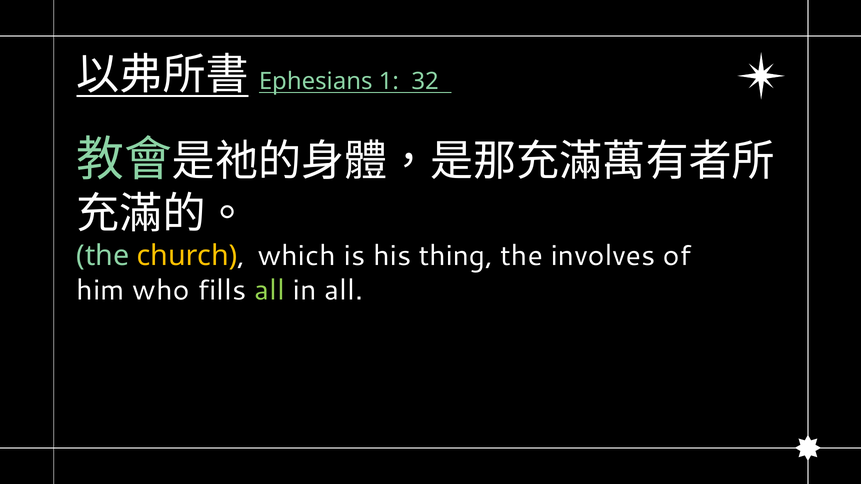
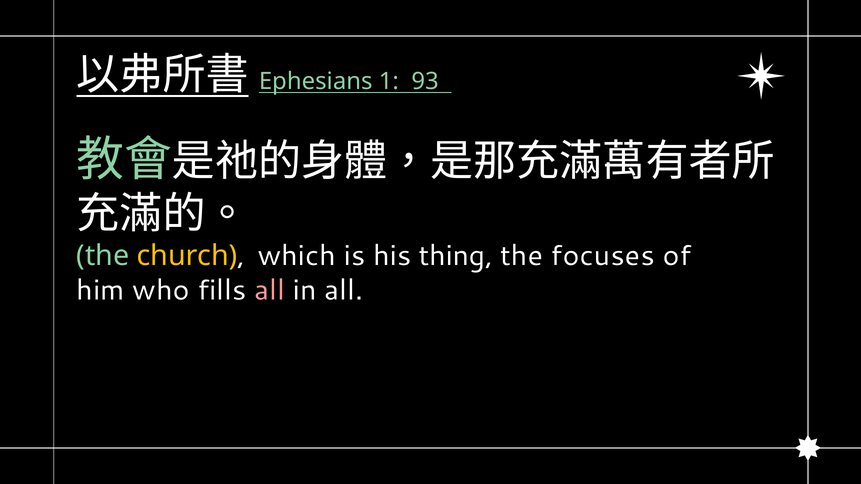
32: 32 -> 93 (425, 82)
involves: involves -> focuses (603, 256)
all colour: light green -> pink (270, 291)
